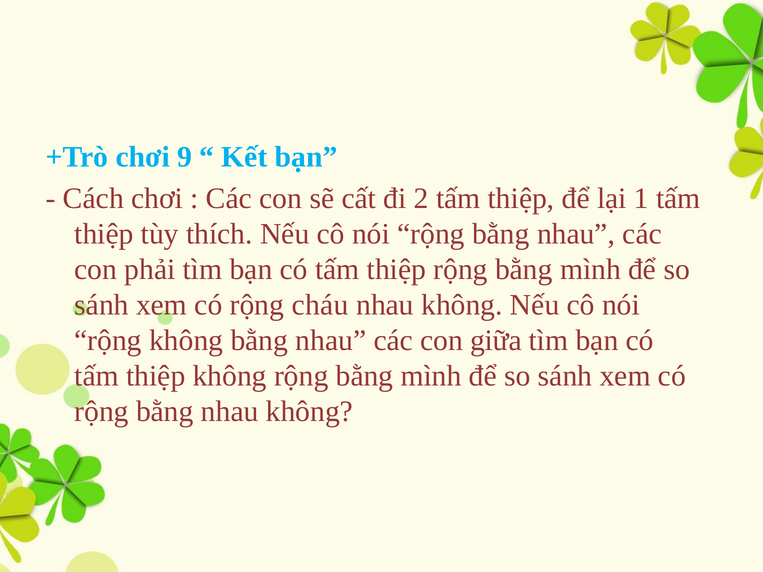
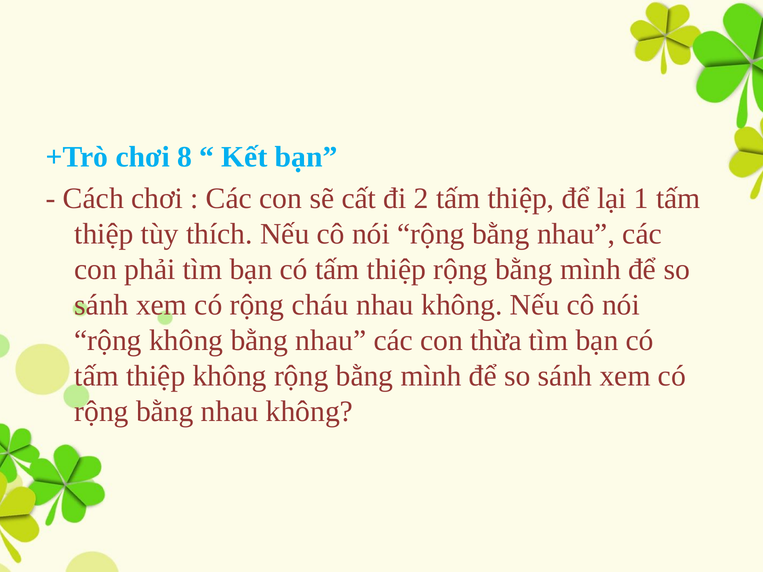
9: 9 -> 8 (185, 157)
giữa: giữa -> thừa (496, 341)
